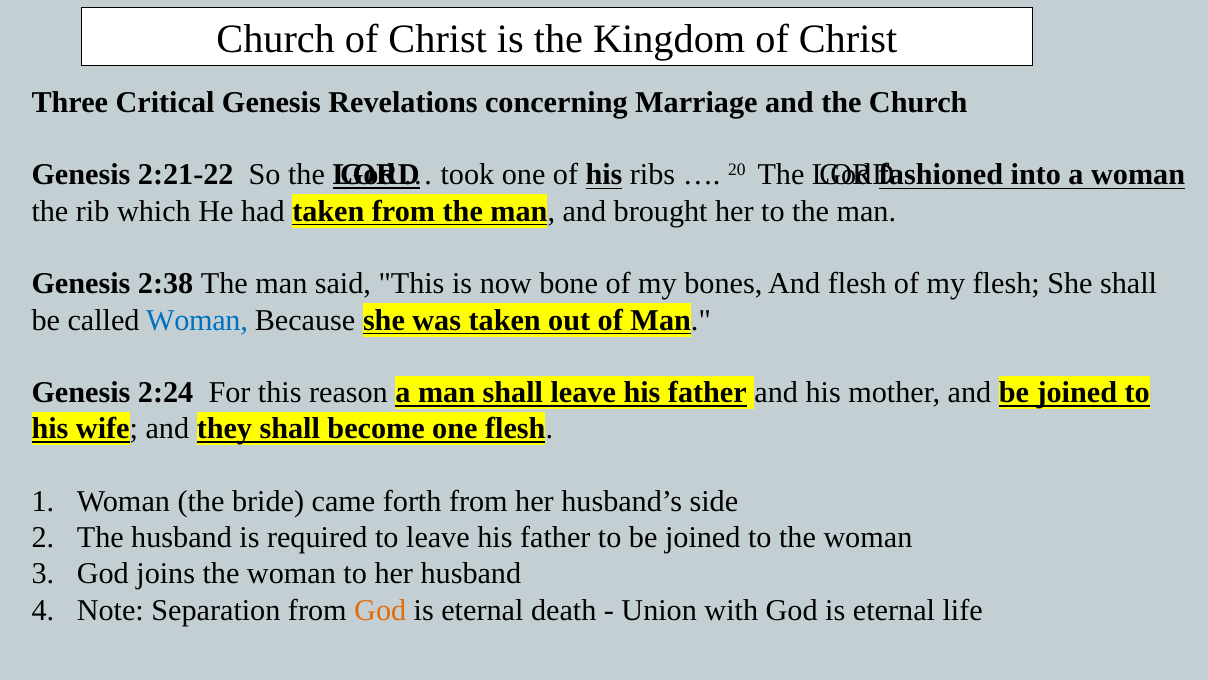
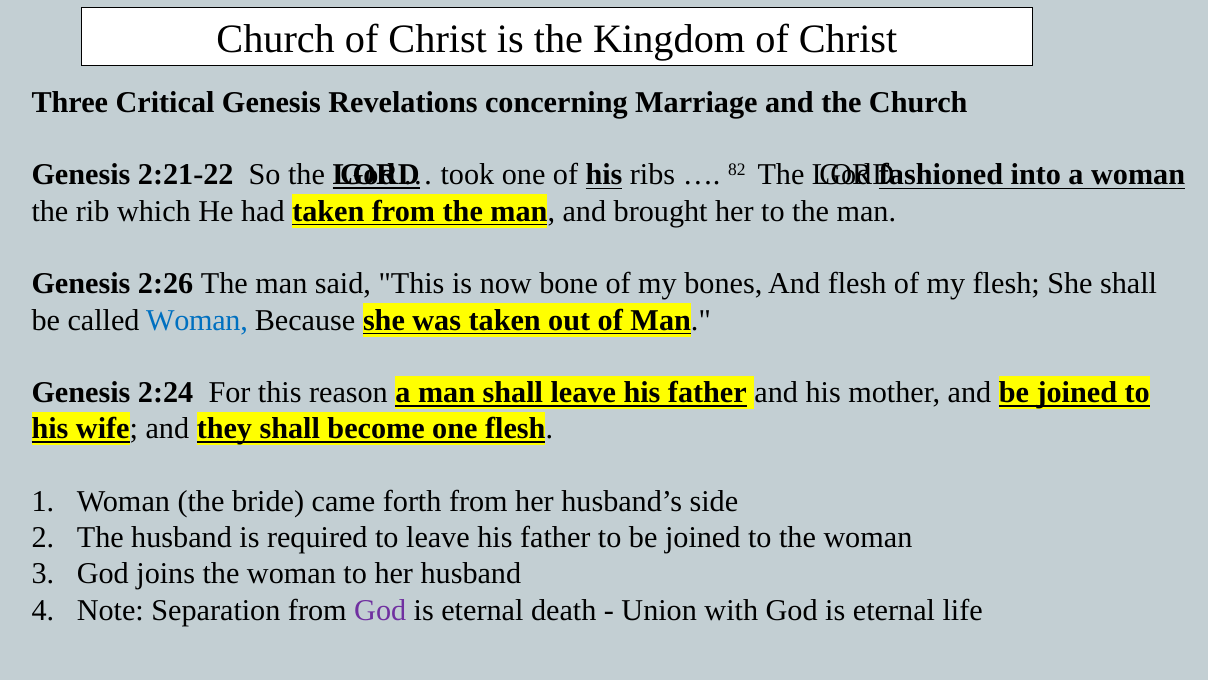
20: 20 -> 82 (737, 170)
2:38: 2:38 -> 2:26 (166, 284)
God colour: orange -> purple (380, 610)
